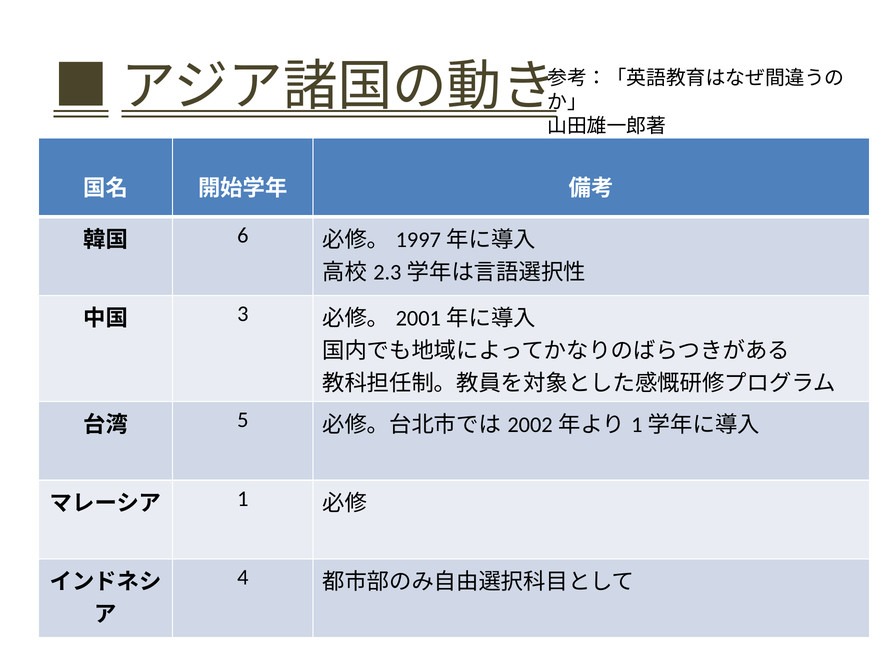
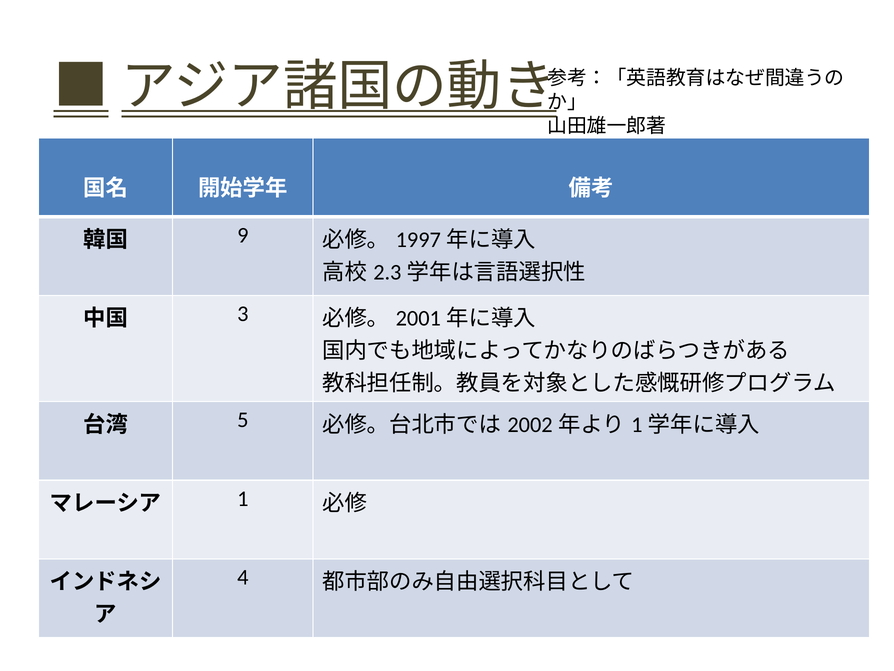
6: 6 -> 9 (243, 235)
